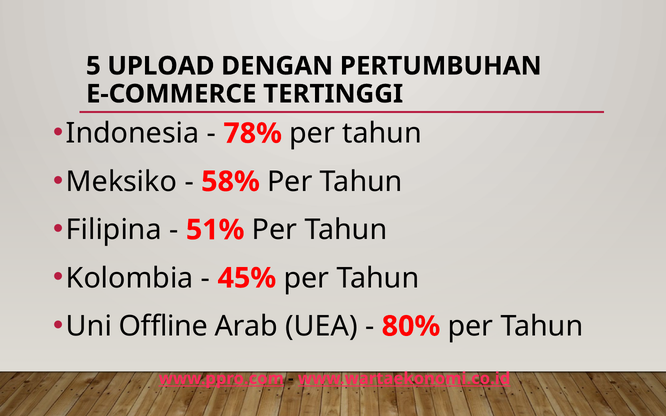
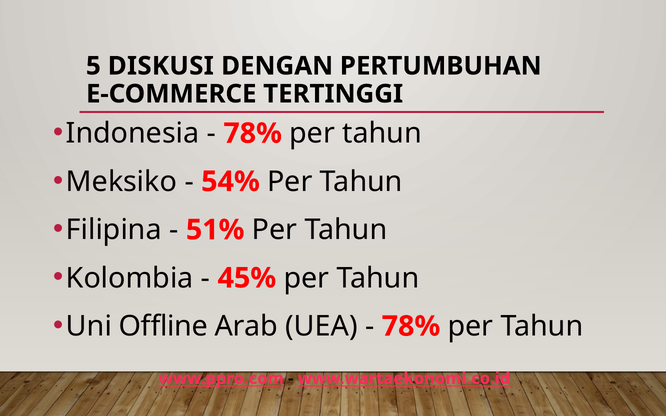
UPLOAD: UPLOAD -> DISKUSI (161, 66)
58%: 58% -> 54% (231, 182)
80%: 80% -> 78% (411, 326)
